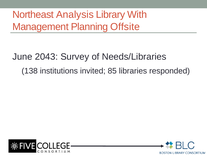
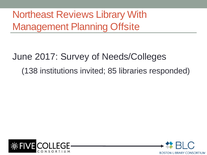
Analysis: Analysis -> Reviews (75, 15)
2043: 2043 -> 2017 (46, 57)
Needs/Libraries: Needs/Libraries -> Needs/Colleges (134, 57)
